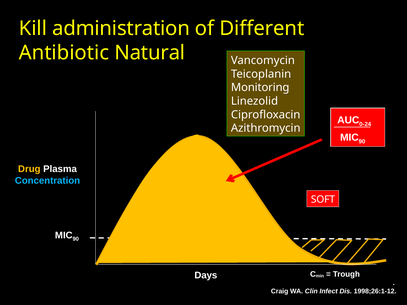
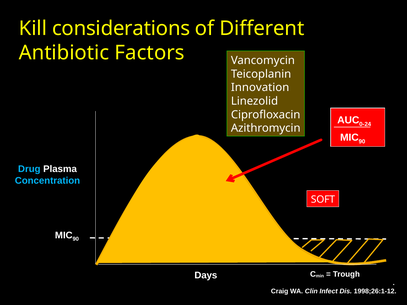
administration: administration -> considerations (121, 28)
Natural: Natural -> Factors (150, 53)
Monitoring: Monitoring -> Innovation (260, 88)
Drug colour: yellow -> light blue (29, 169)
